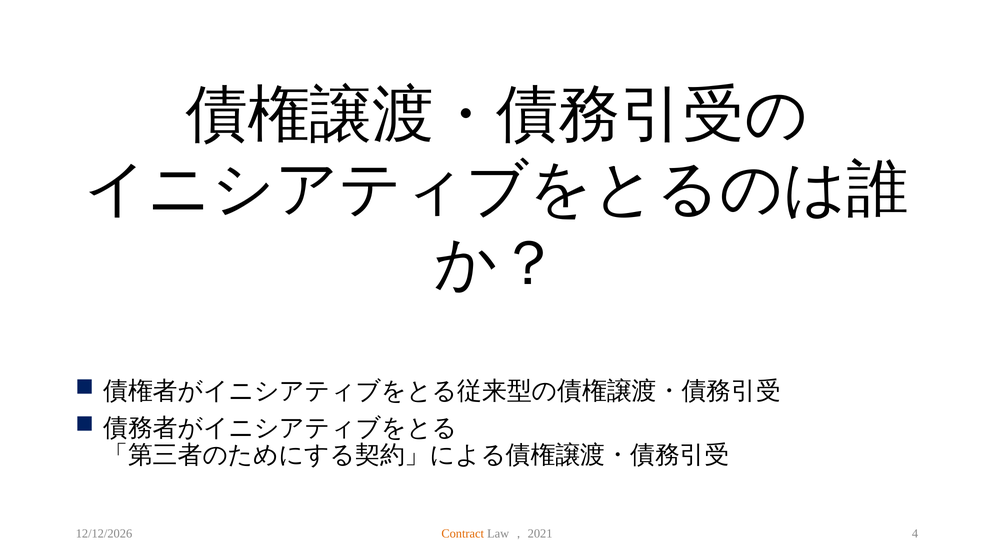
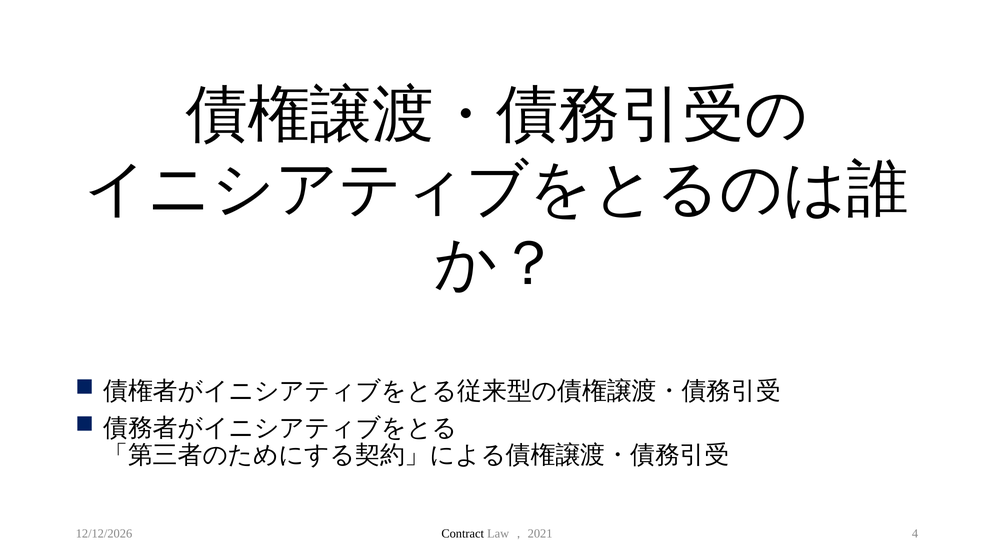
Contract colour: orange -> black (463, 534)
